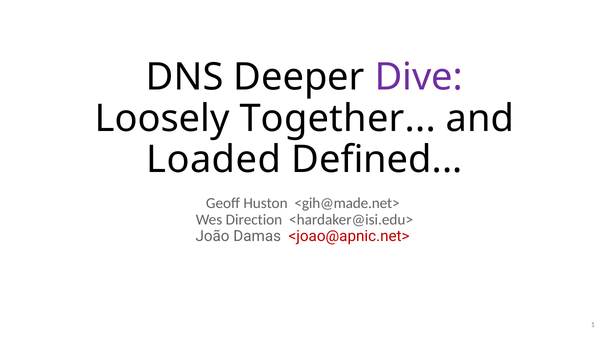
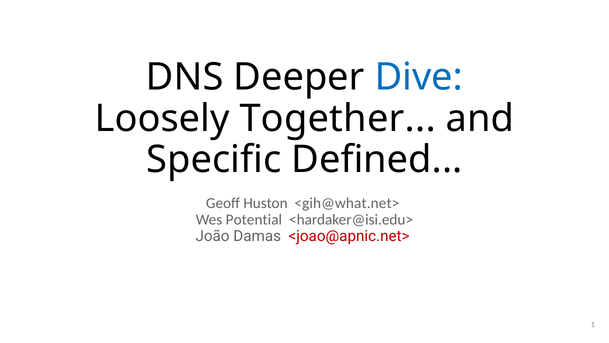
Dive colour: purple -> blue (419, 77)
Loaded: Loaded -> Specific (214, 159)
<gih@made.net>: <gih@made.net> -> <gih@what.net> (347, 203)
Direction: Direction -> Potential (254, 219)
